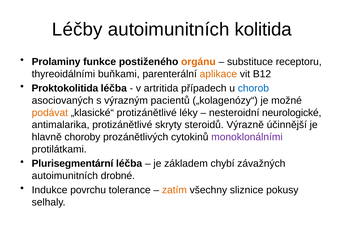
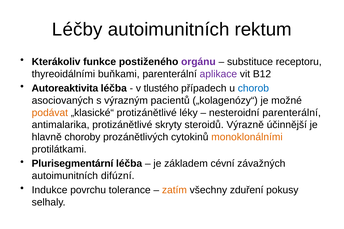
kolitida: kolitida -> rektum (263, 30)
Prolaminy: Prolaminy -> Kterákoliv (56, 62)
orgánu colour: orange -> purple (198, 62)
aplikace colour: orange -> purple (218, 74)
Proktokolitida: Proktokolitida -> Autoreaktivita (65, 88)
artritida: artritida -> tlustého (161, 88)
nesteroidní neurologické: neurologické -> parenterální (292, 113)
monoklonálními colour: purple -> orange (247, 137)
chybí: chybí -> cévní (223, 164)
drobné: drobné -> difúzní (118, 176)
sliznice: sliznice -> zduření (247, 190)
